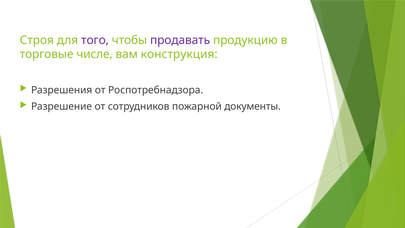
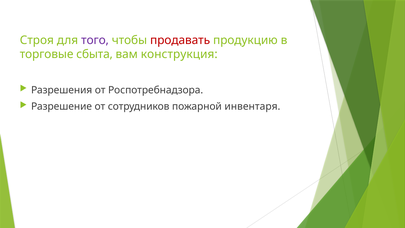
продавать colour: purple -> red (180, 40)
числе: числе -> сбыта (95, 54)
документы: документы -> инвентаря (252, 106)
